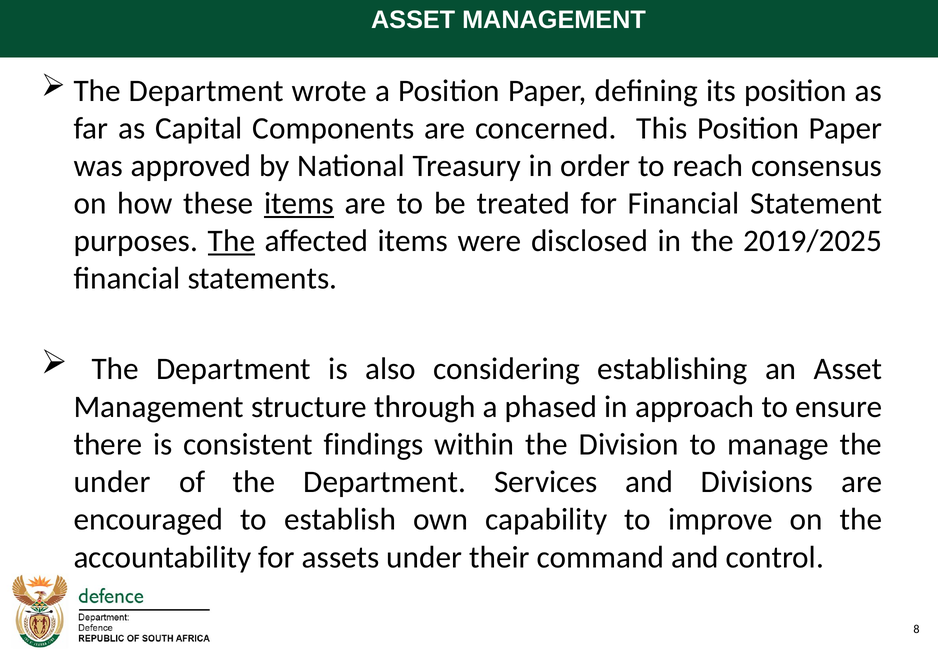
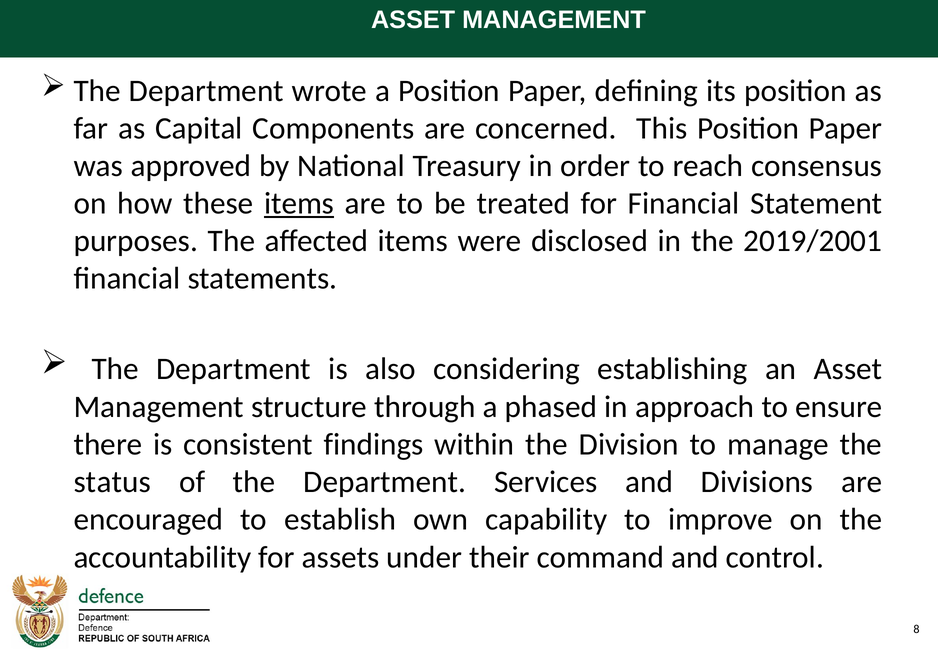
The underline: present -> none (231, 241)
2019/2025: 2019/2025 -> 2019/2001 (813, 241)
under: under -> status (112, 482)
